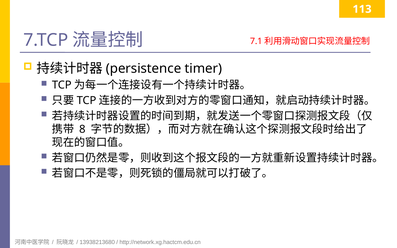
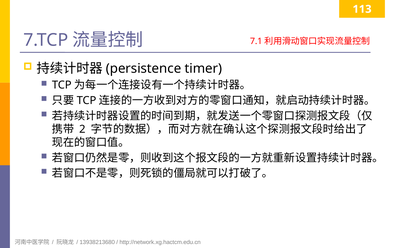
8: 8 -> 2 (82, 129)
